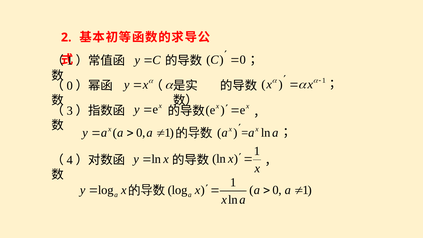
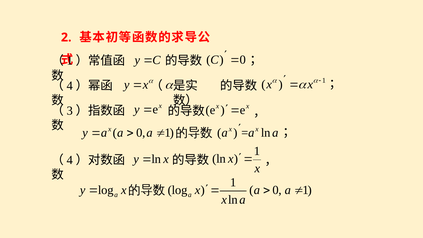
0: 0 -> 4 (70, 86)
